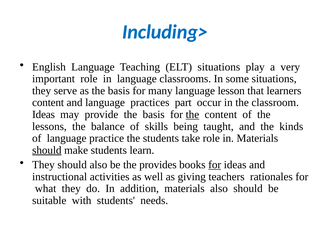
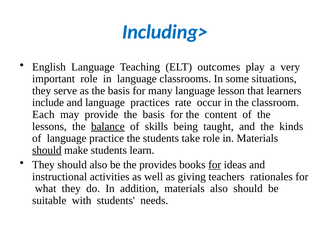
ELT situations: situations -> outcomes (219, 67)
content: content -> include (48, 102)
part: part -> rate (183, 102)
Ideas: Ideas -> Each (43, 114)
the underline: present -> none (192, 114)
balance underline: none -> present (108, 126)
